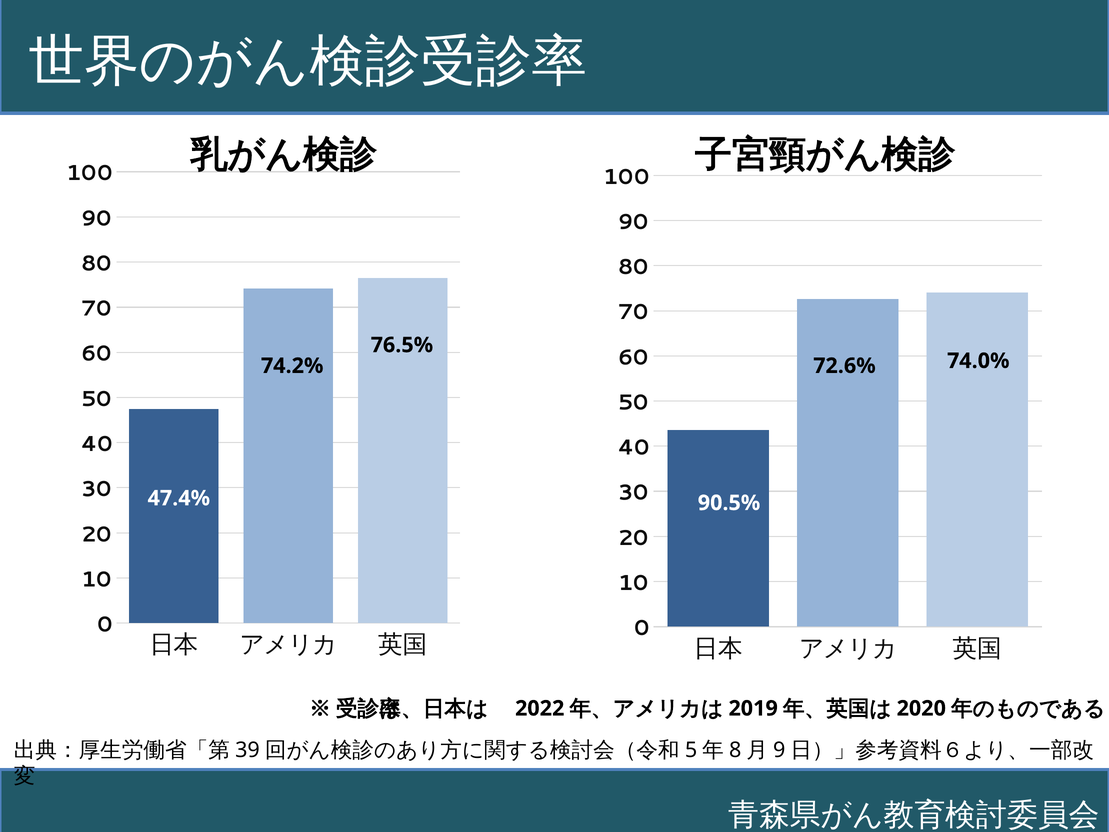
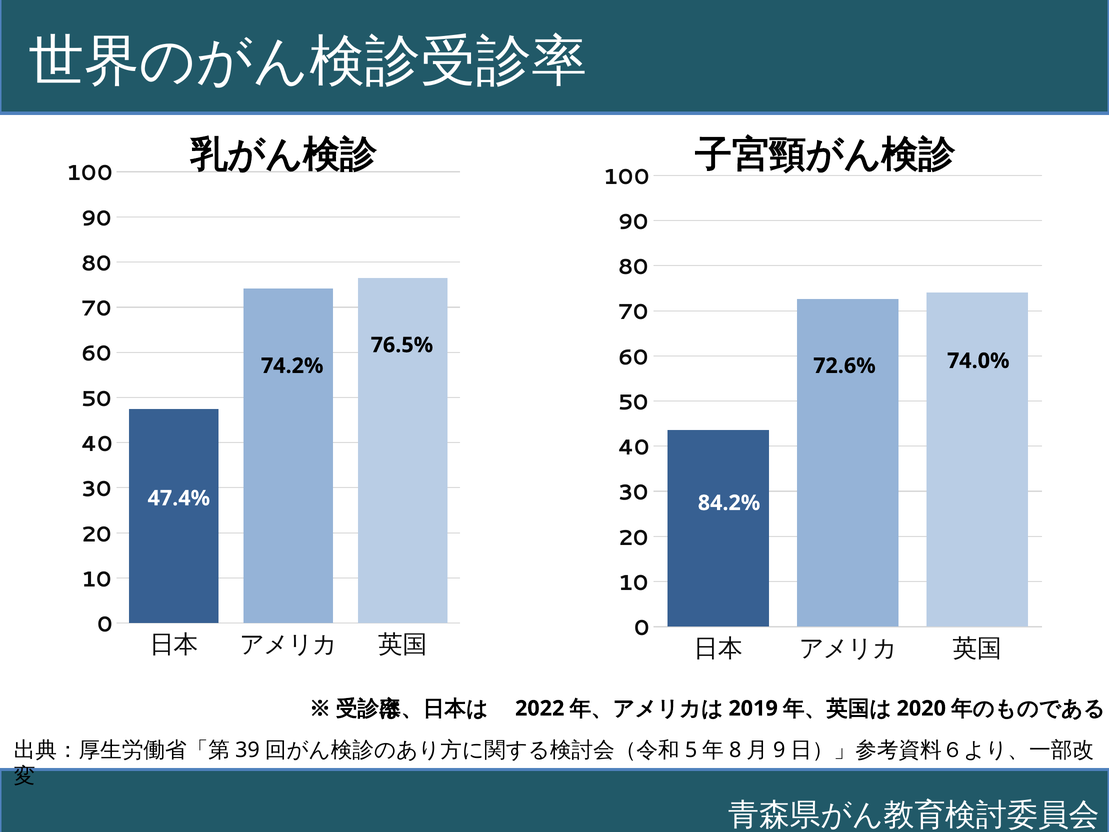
90.5%: 90.5% -> 84.2% (729, 503)
